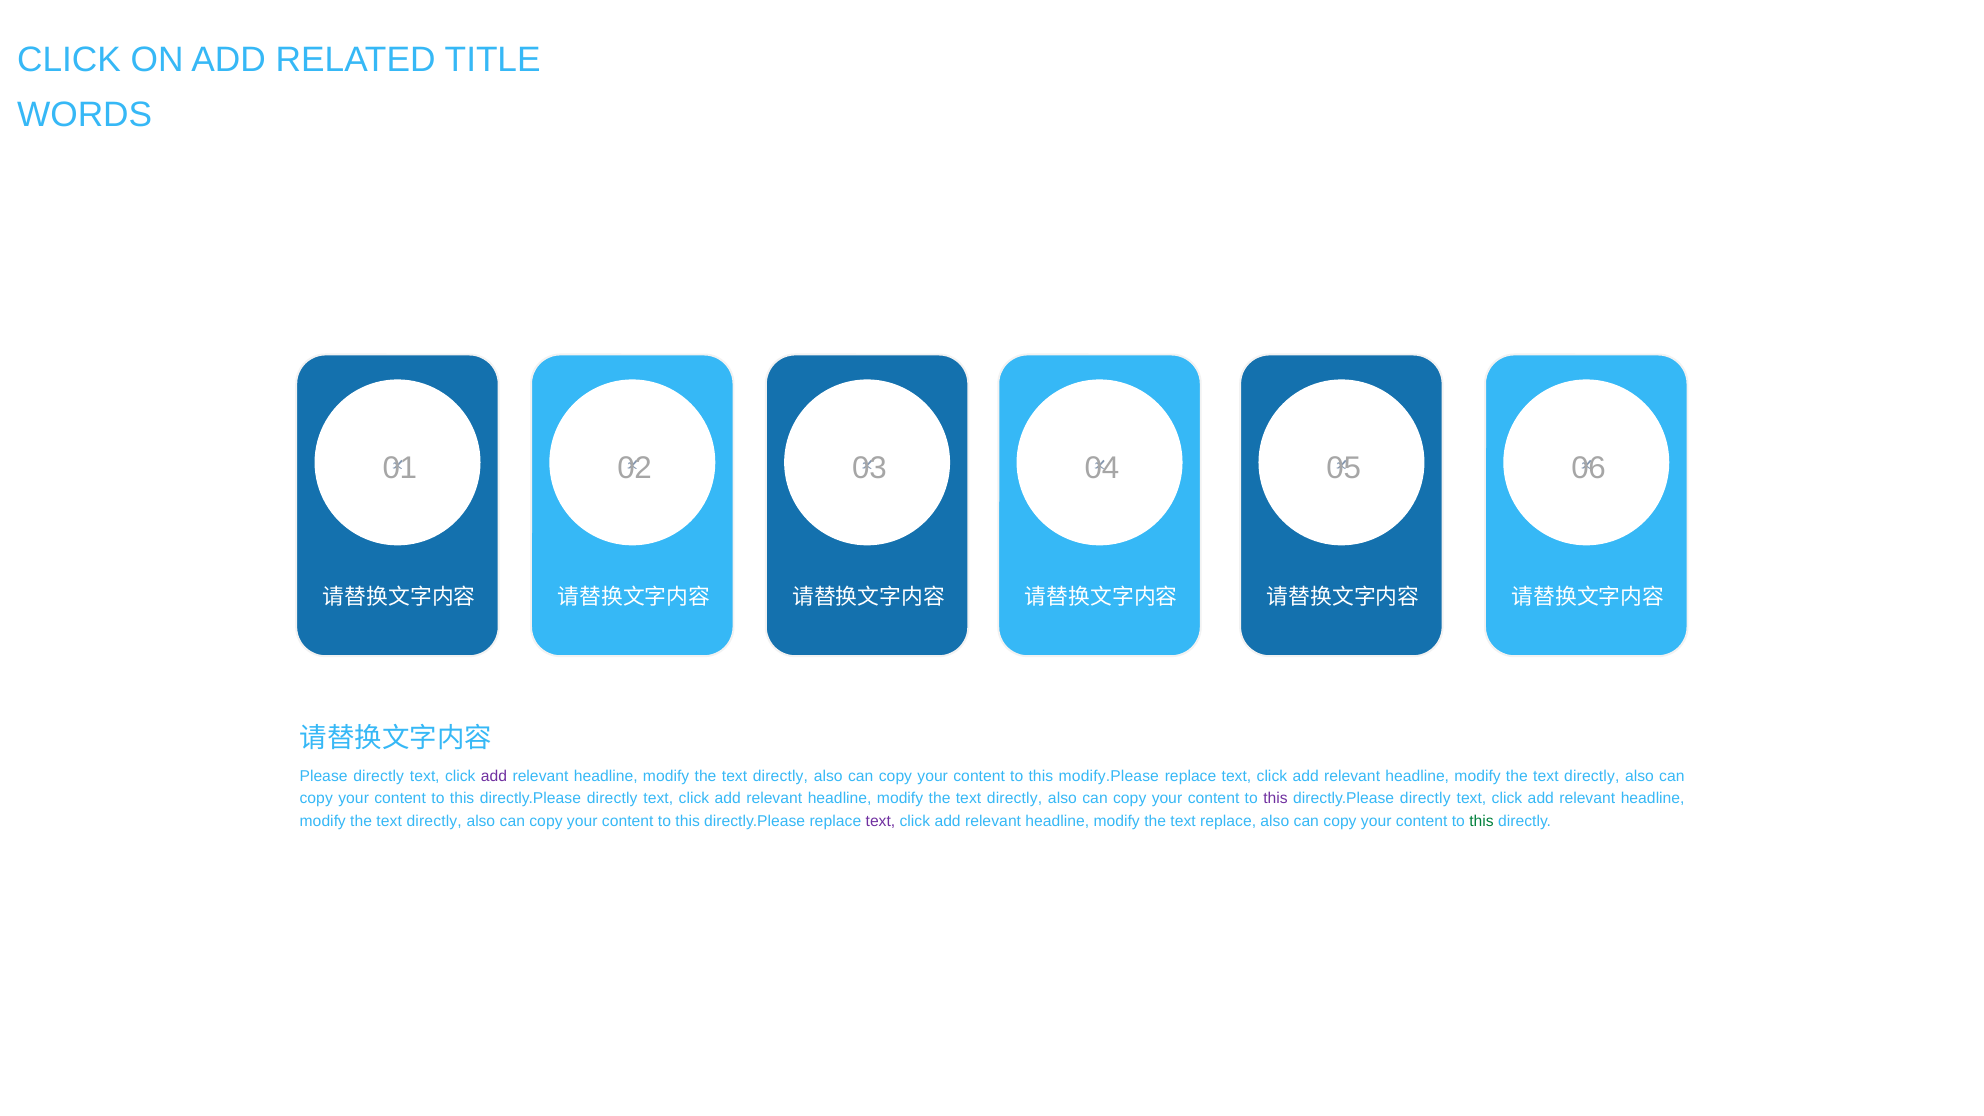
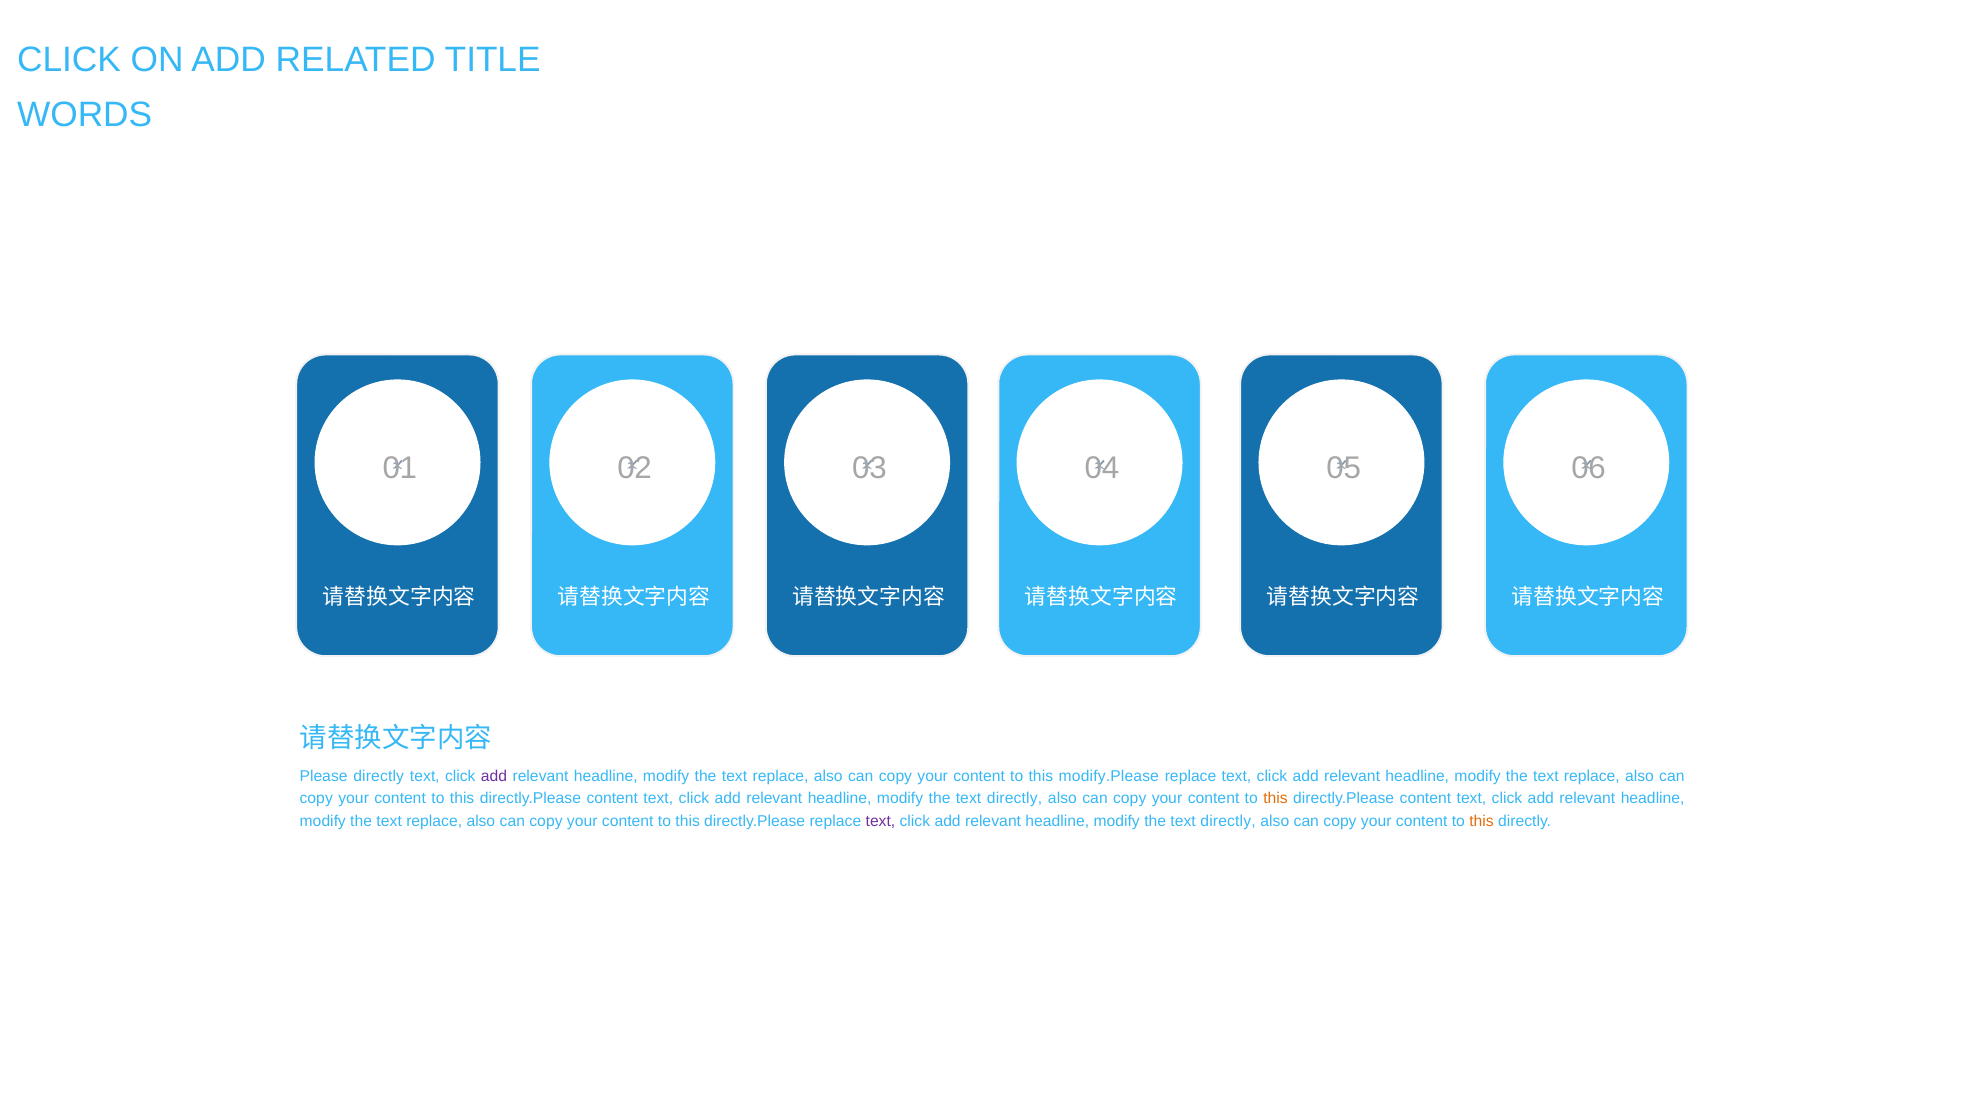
directly: directly -> replace (781, 776)
directly: directly -> replace (1592, 776)
directly: directly -> content (612, 799)
this colour: purple -> orange (1276, 799)
directly: directly -> content (1425, 799)
directly: directly -> replace (434, 821)
replace: replace -> directly (1228, 821)
this colour: green -> orange (1482, 821)
